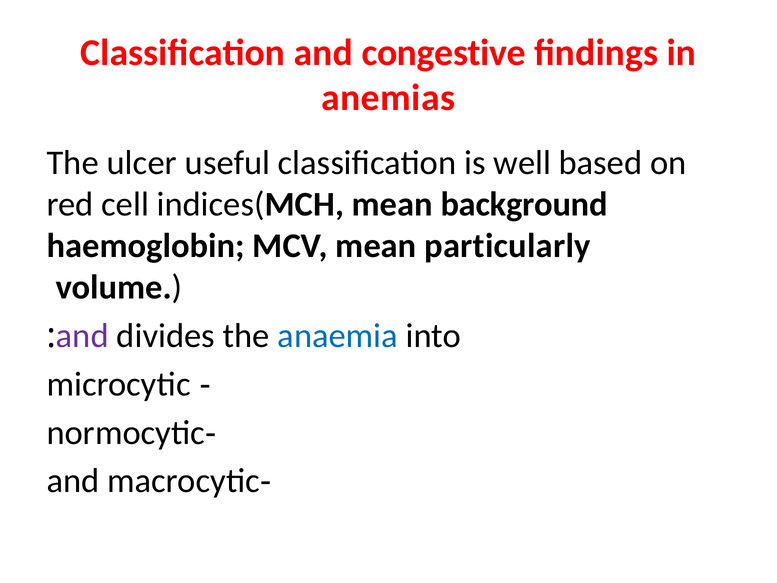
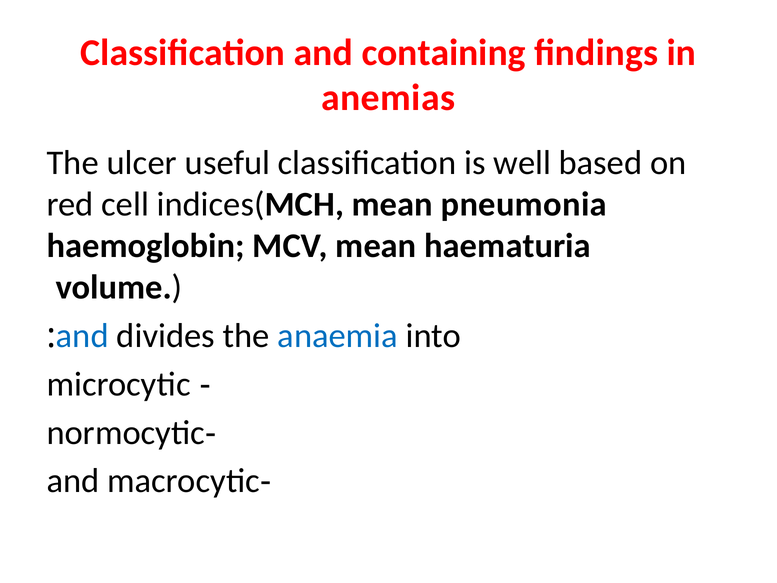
congestive: congestive -> containing (444, 53)
background: background -> pneumonia (524, 204)
particularly: particularly -> haematuria (508, 246)
and colour: purple -> blue (82, 336)
